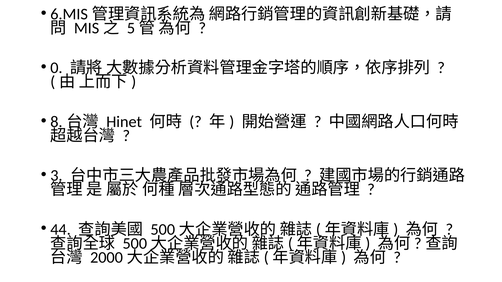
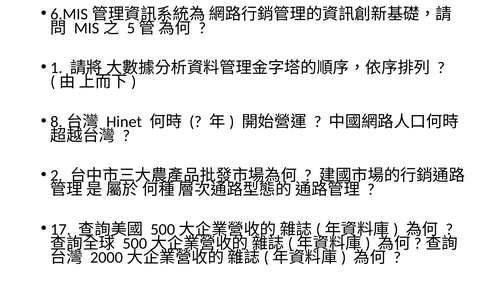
0: 0 -> 1 (56, 68)
3: 3 -> 2 (56, 176)
44: 44 -> 17 (61, 230)
